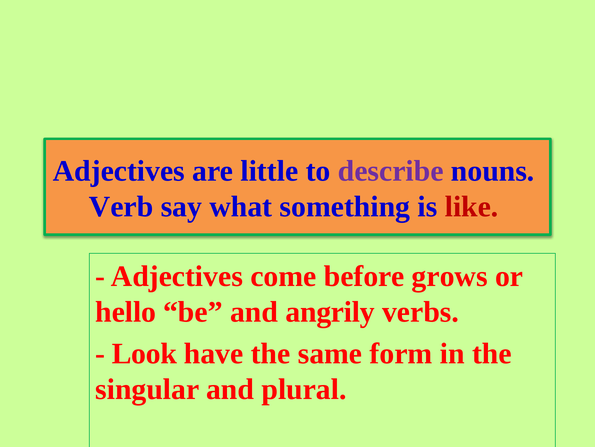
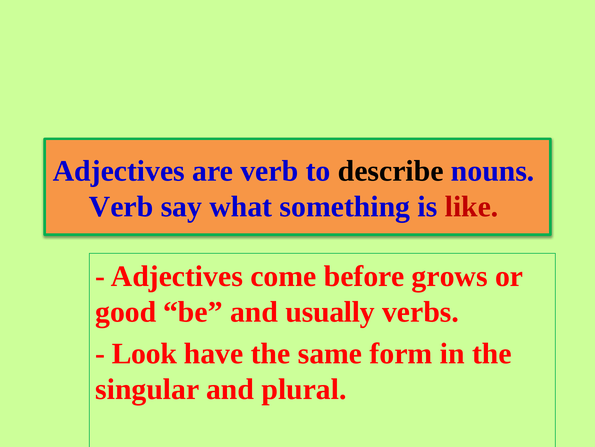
are little: little -> verb (269, 171)
describe colour: purple -> black (391, 171)
hello: hello -> good (126, 311)
angrily: angrily -> usually (330, 311)
